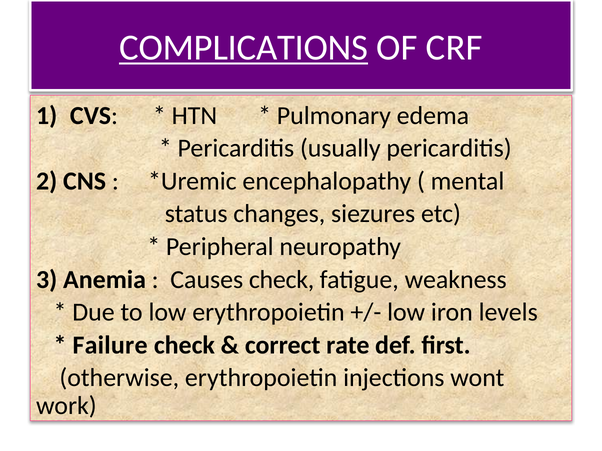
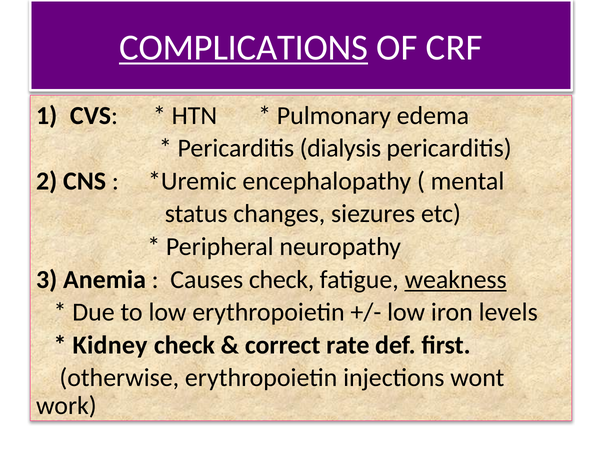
usually: usually -> dialysis (340, 149)
weakness underline: none -> present (456, 280)
Failure: Failure -> Kidney (110, 345)
